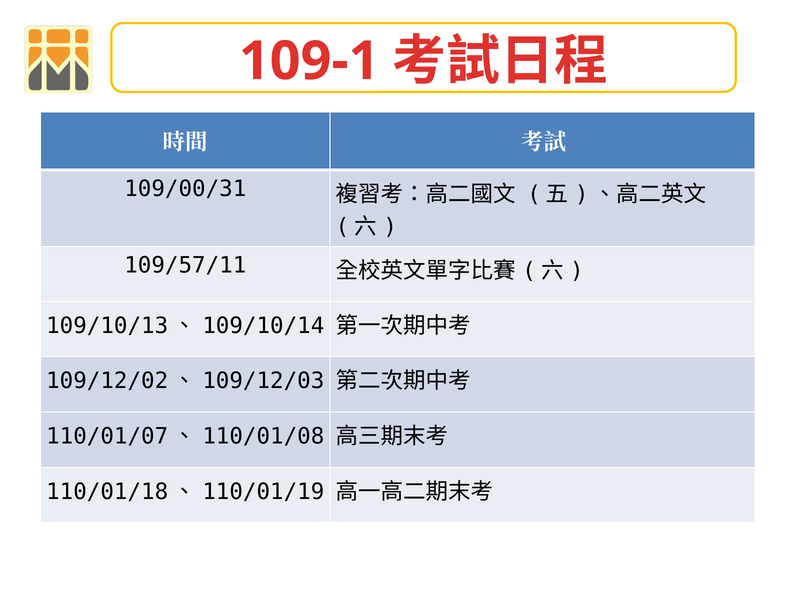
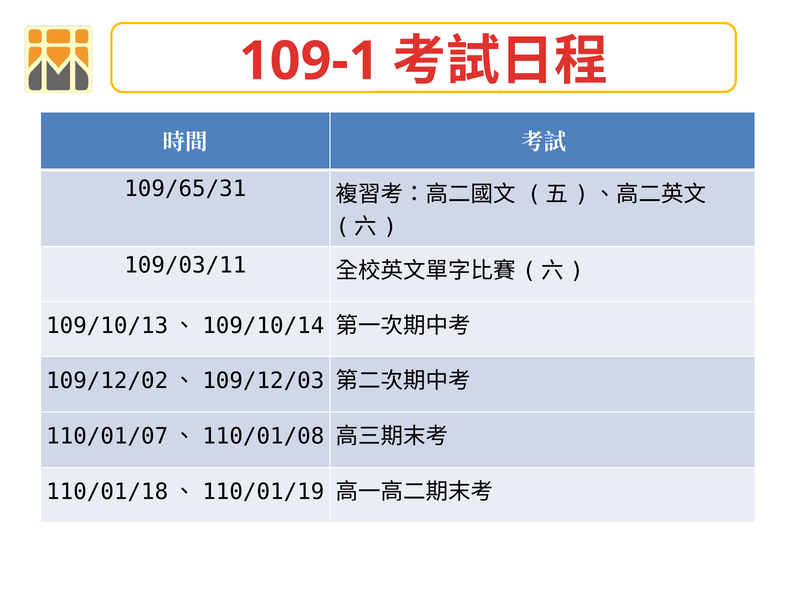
109/00/31: 109/00/31 -> 109/65/31 (185, 189)
109/57/11: 109/57/11 -> 109/03/11 (185, 265)
